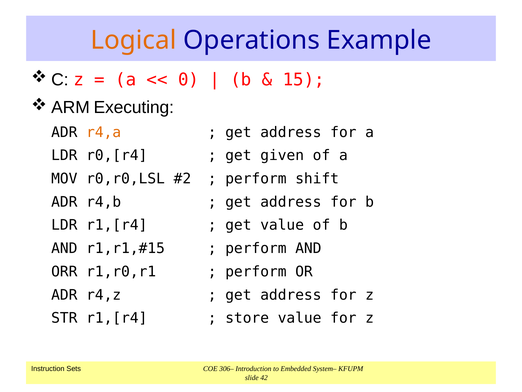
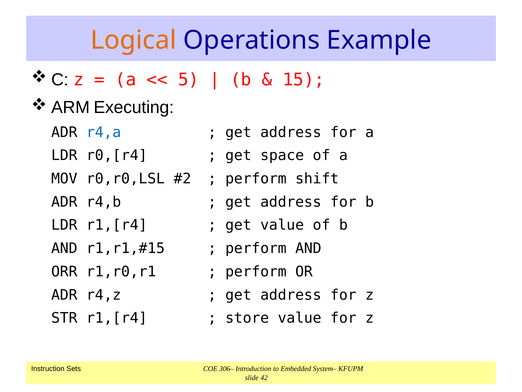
0: 0 -> 5 (189, 80)
r4,a colour: orange -> blue (104, 132)
given: given -> space (282, 155)
